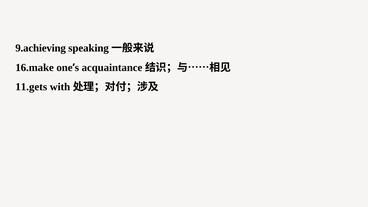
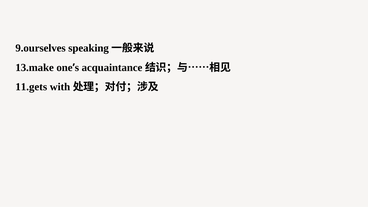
9.achieving: 9.achieving -> 9.ourselves (41, 48)
16.make: 16.make -> 13.make (35, 68)
